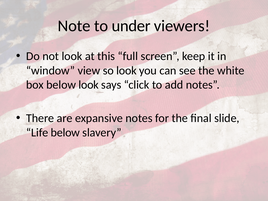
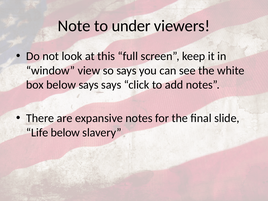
so look: look -> says (126, 71)
below look: look -> says (89, 85)
